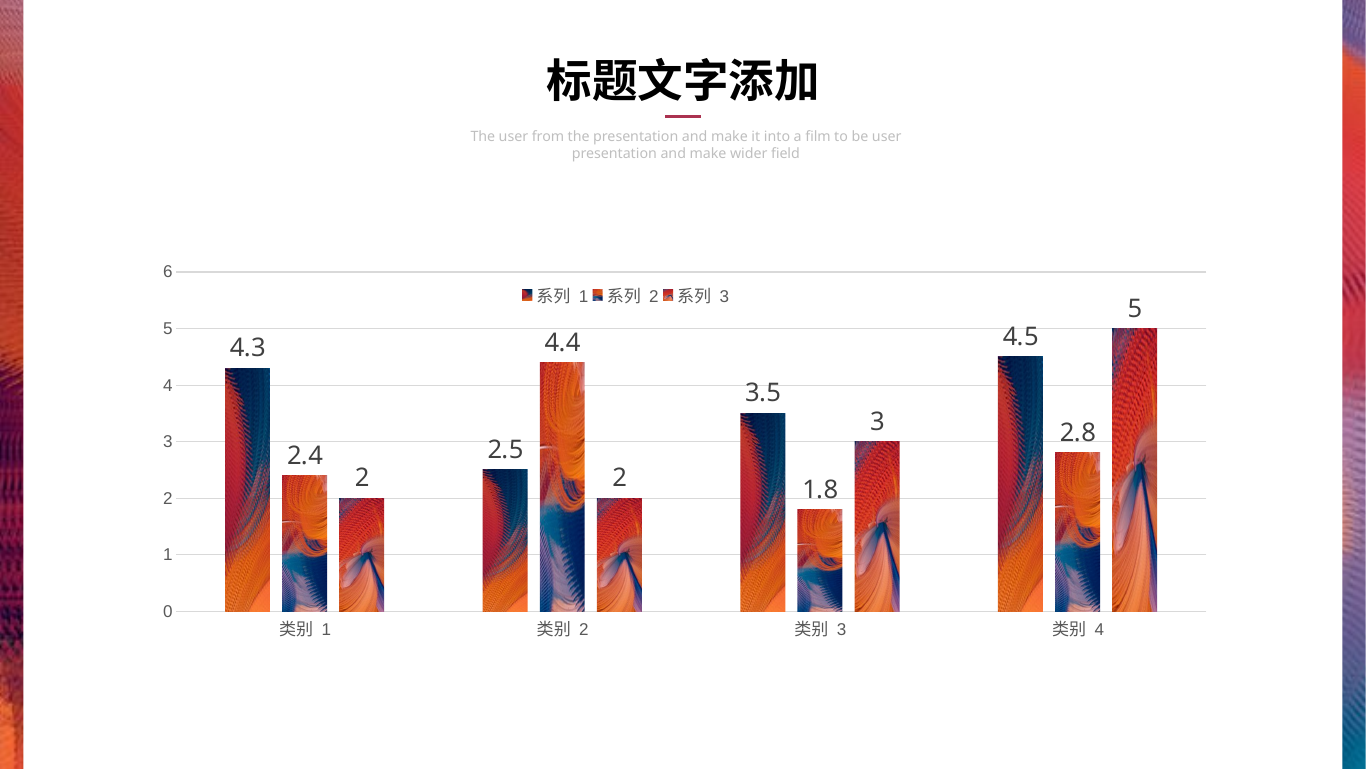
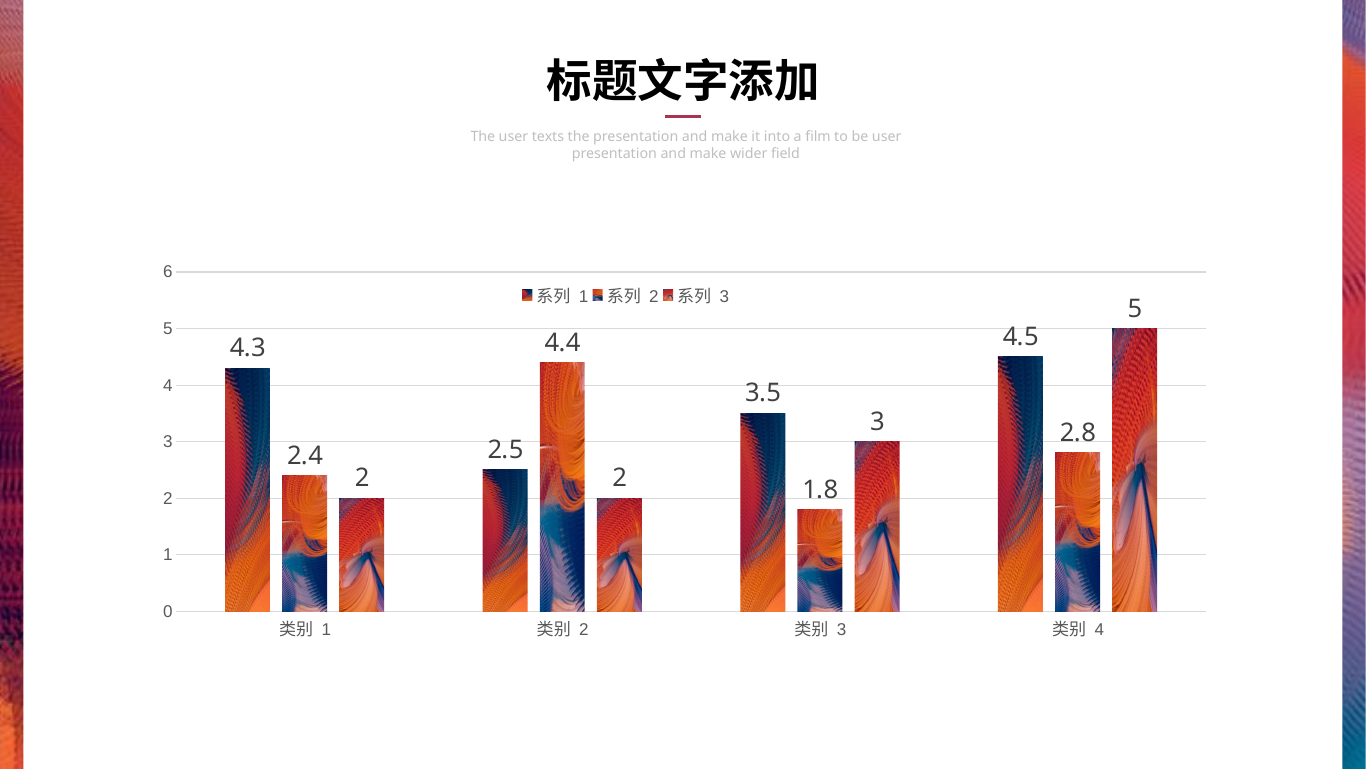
from: from -> texts (548, 137)
